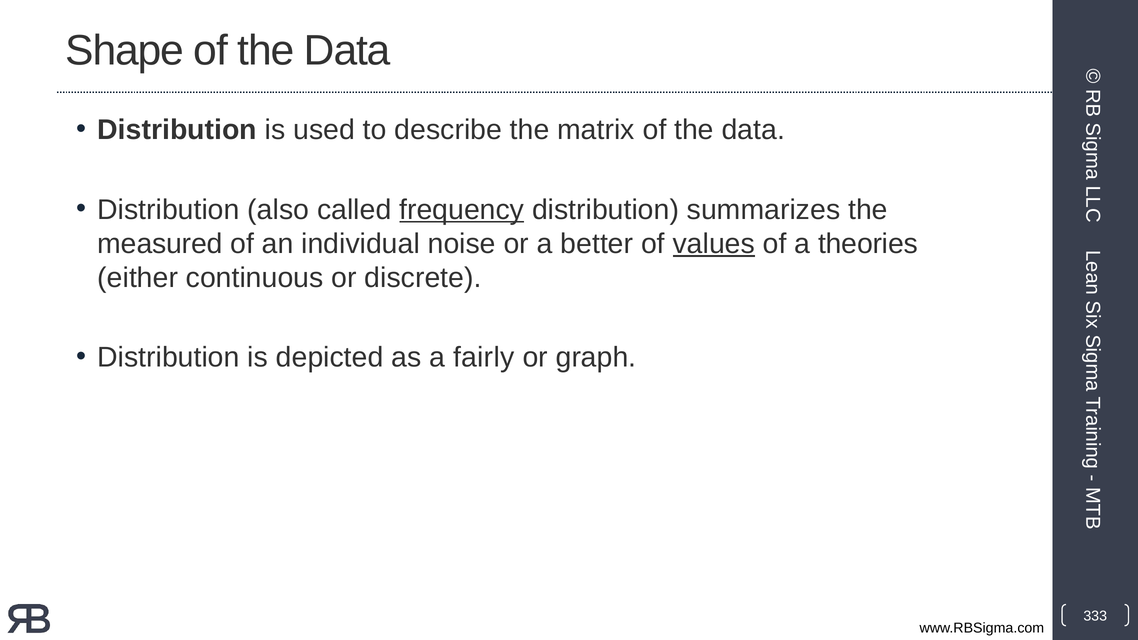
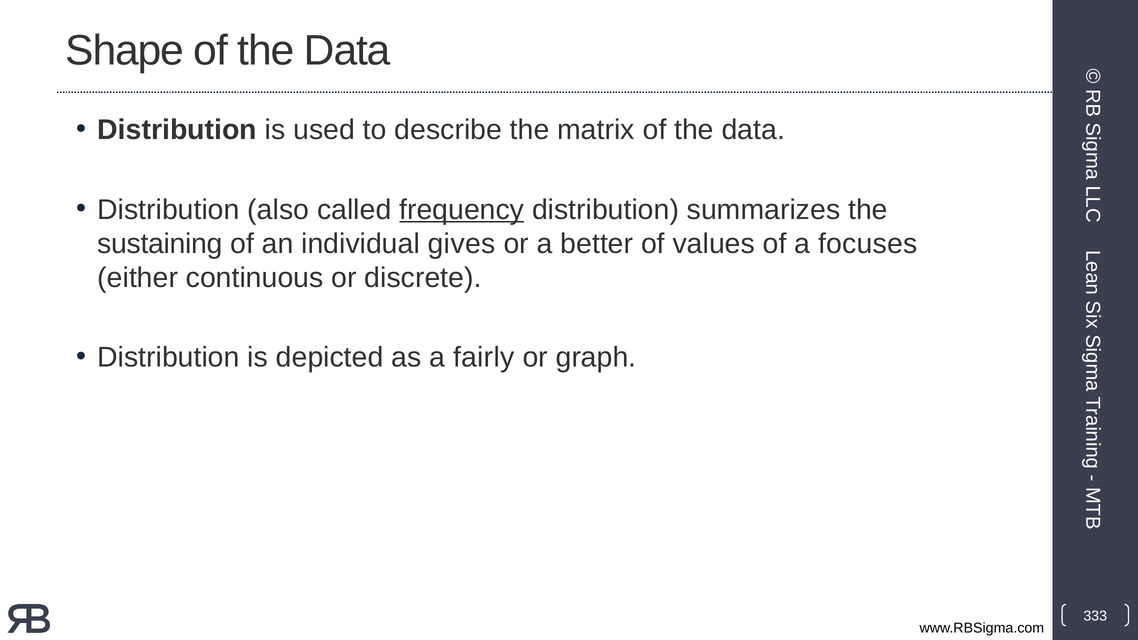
measured: measured -> sustaining (160, 244)
noise: noise -> gives (462, 244)
values underline: present -> none (714, 244)
theories: theories -> focuses (868, 244)
